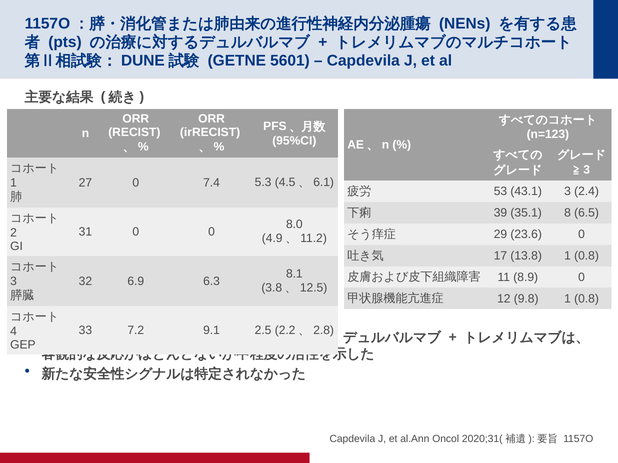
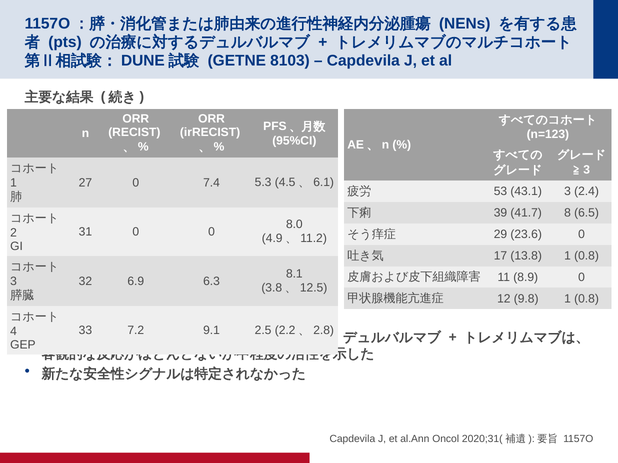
5601: 5601 -> 8103 (290, 61)
35.1: 35.1 -> 41.7 (526, 213)
